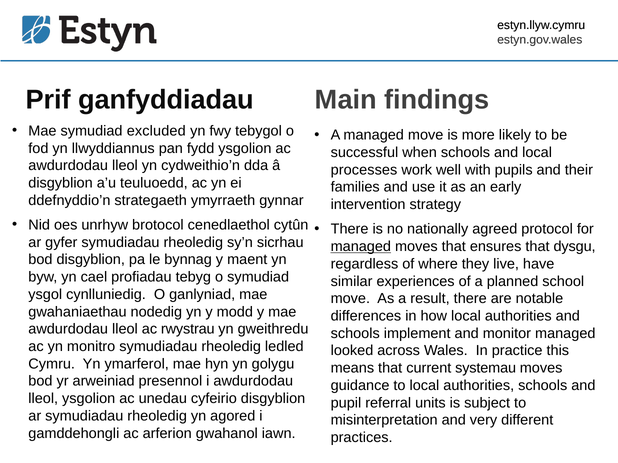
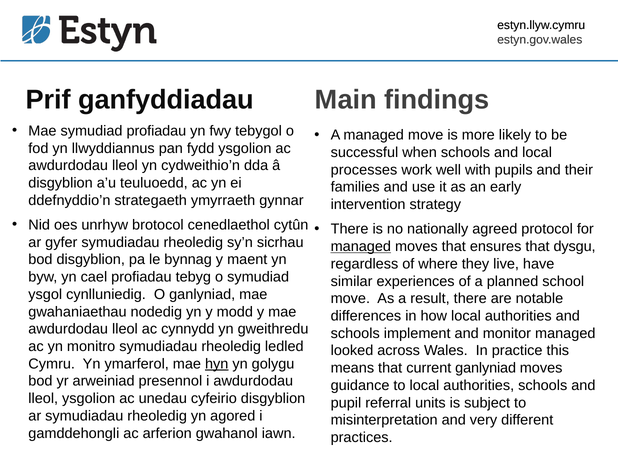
symudiad excluded: excluded -> profiadau (156, 131)
rwystrau: rwystrau -> cynnydd (188, 329)
hyn underline: none -> present (217, 364)
current systemau: systemau -> ganlyniad (486, 368)
